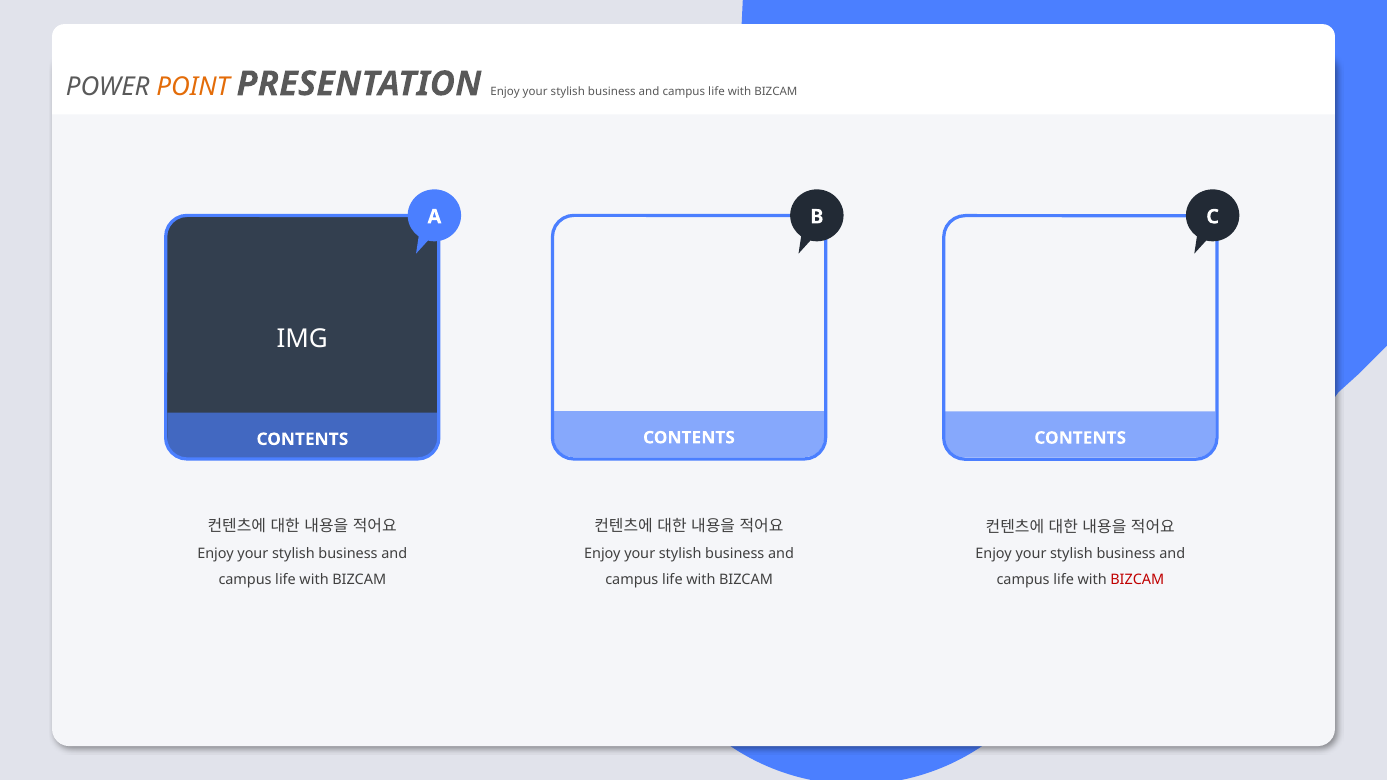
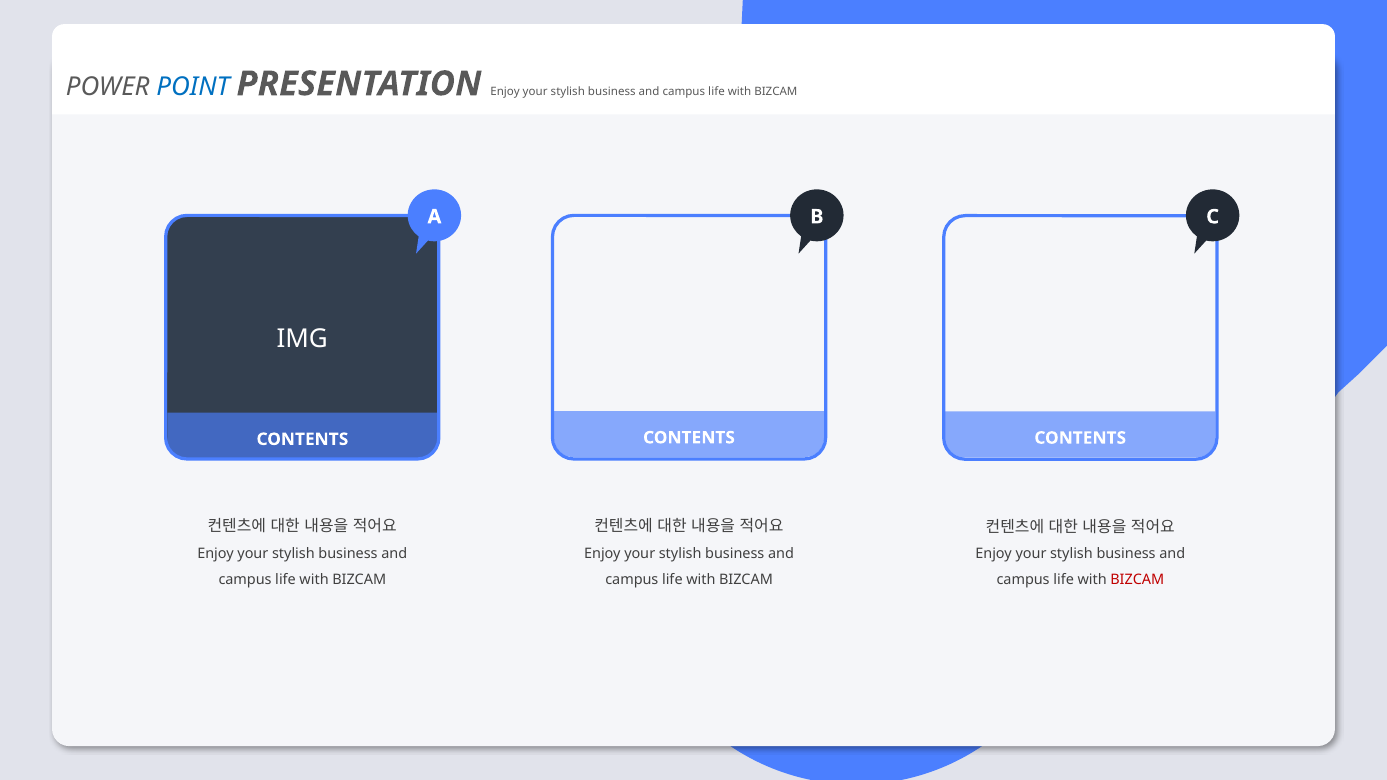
POINT colour: orange -> blue (193, 87)
